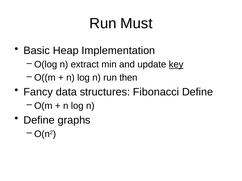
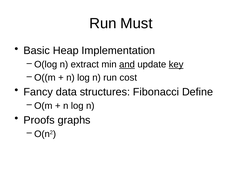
and underline: none -> present (127, 65)
then: then -> cost (128, 78)
Define: Define -> Proofs (39, 120)
